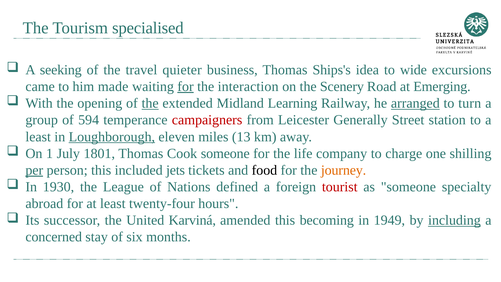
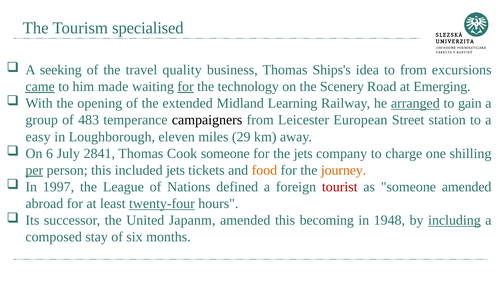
quieter: quieter -> quality (182, 70)
to wide: wide -> from (413, 70)
came underline: none -> present (40, 87)
interaction: interaction -> technology (248, 87)
the underline: present -> none (150, 103)
turn: turn -> gain (470, 103)
594: 594 -> 483 (89, 120)
campaigners colour: red -> black (207, 120)
Generally: Generally -> European (360, 120)
least: least -> easy (38, 137)
Loughborough underline: present -> none (112, 137)
13: 13 -> 29 (241, 137)
1: 1 -> 6 (50, 153)
1801: 1801 -> 2841 (99, 153)
the life: life -> jets (303, 153)
food colour: black -> orange (264, 170)
1930: 1930 -> 1997 (58, 187)
someone specialty: specialty -> amended (467, 187)
twenty-four underline: none -> present (162, 203)
Karviná: Karviná -> Japanm (192, 220)
1949: 1949 -> 1948 (389, 220)
concerned: concerned -> composed (54, 237)
